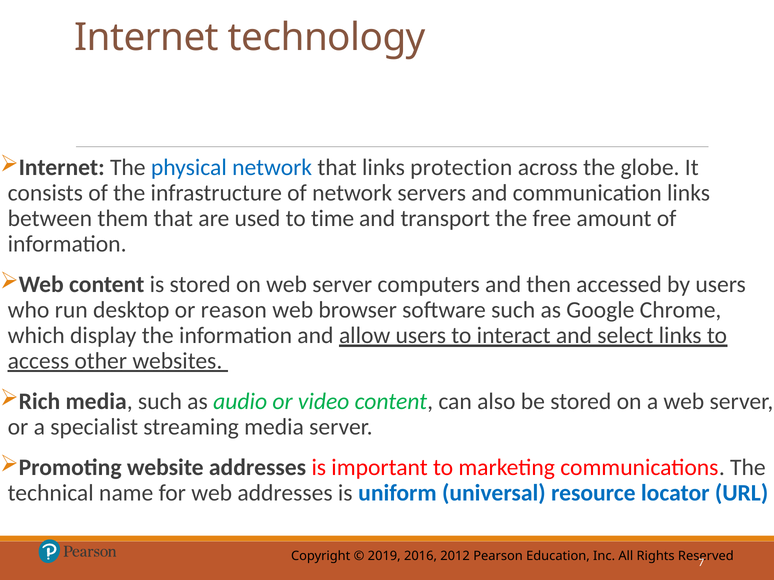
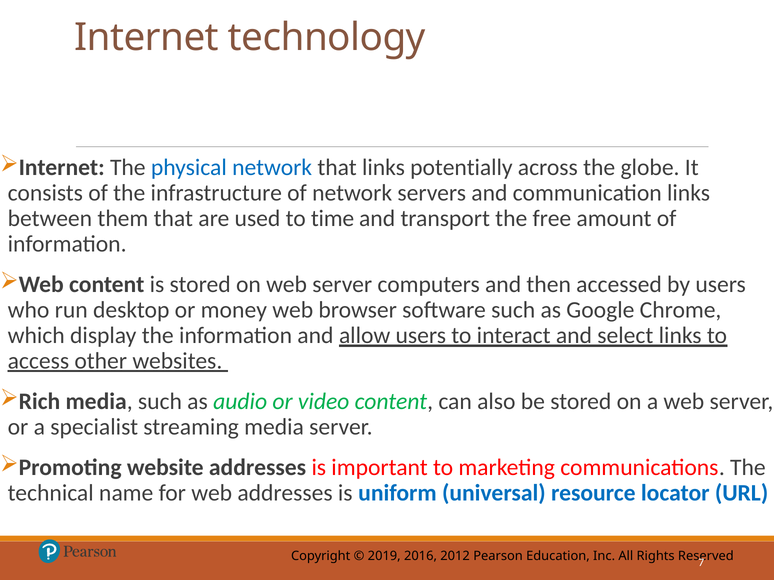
protection: protection -> potentially (461, 168)
reason: reason -> money (234, 310)
